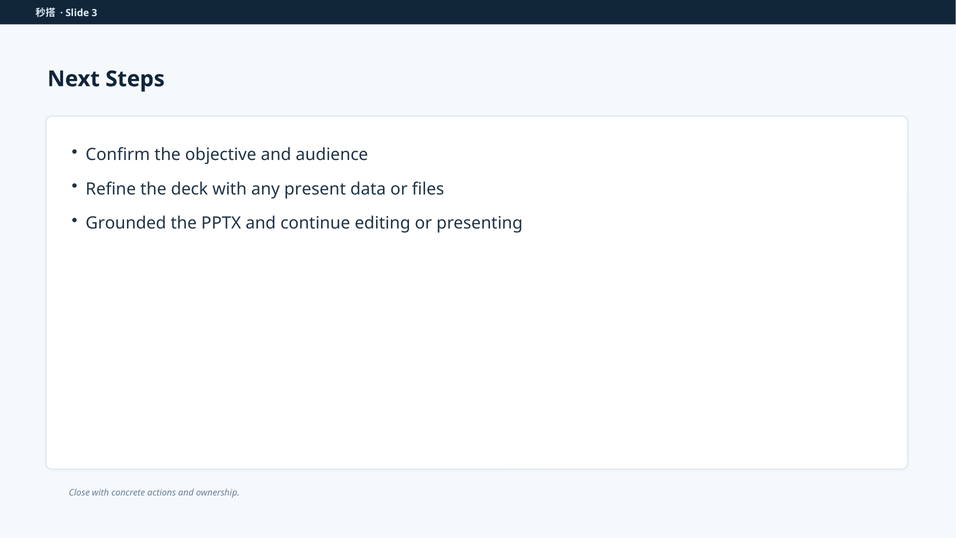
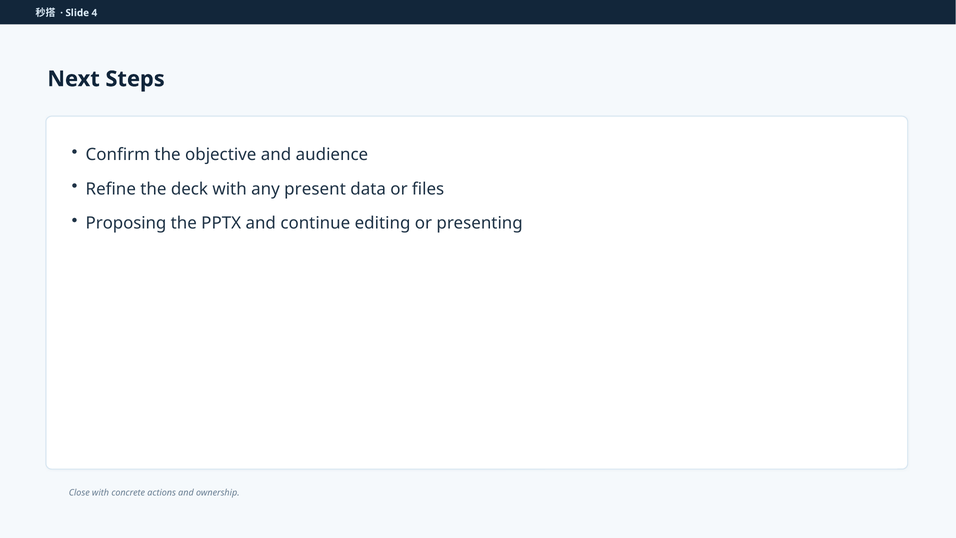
3: 3 -> 4 (94, 13)
Grounded: Grounded -> Proposing (126, 223)
